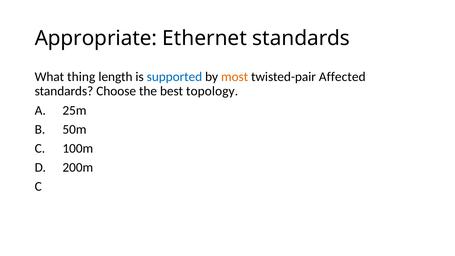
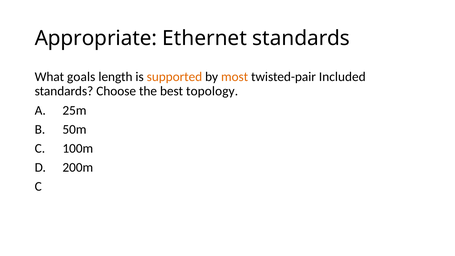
thing: thing -> goals (81, 77)
supported colour: blue -> orange (174, 77)
Affected: Affected -> Included (342, 77)
